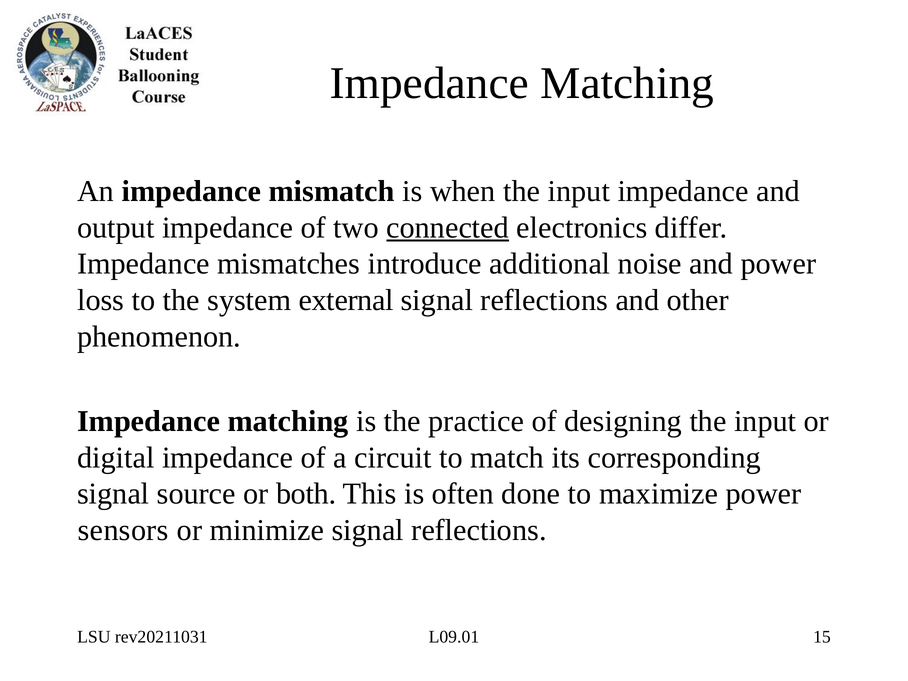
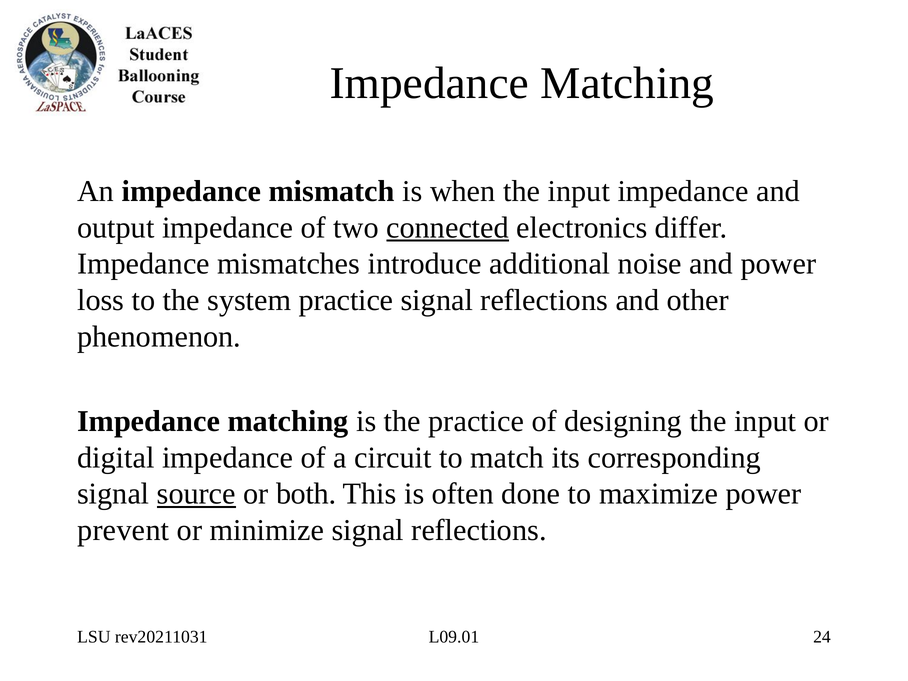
system external: external -> practice (346, 300)
source underline: none -> present (196, 494)
sensors: sensors -> prevent (123, 530)
15: 15 -> 24 (822, 637)
